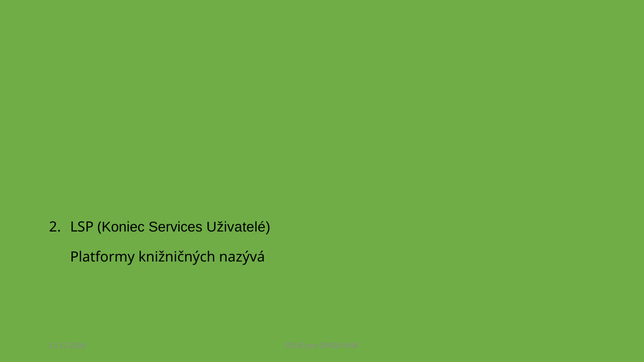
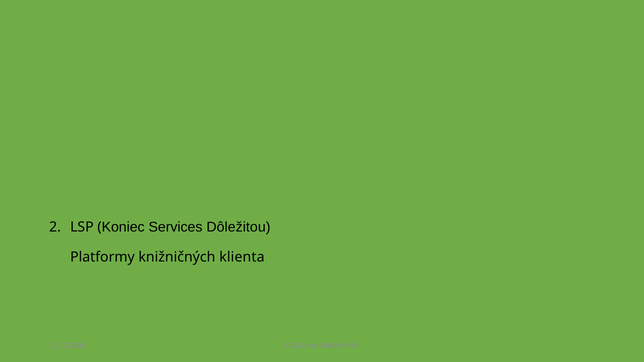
Uživatelé: Uživatelé -> Dôležitou (238, 227)
nazývá: nazývá -> klienta (242, 257)
